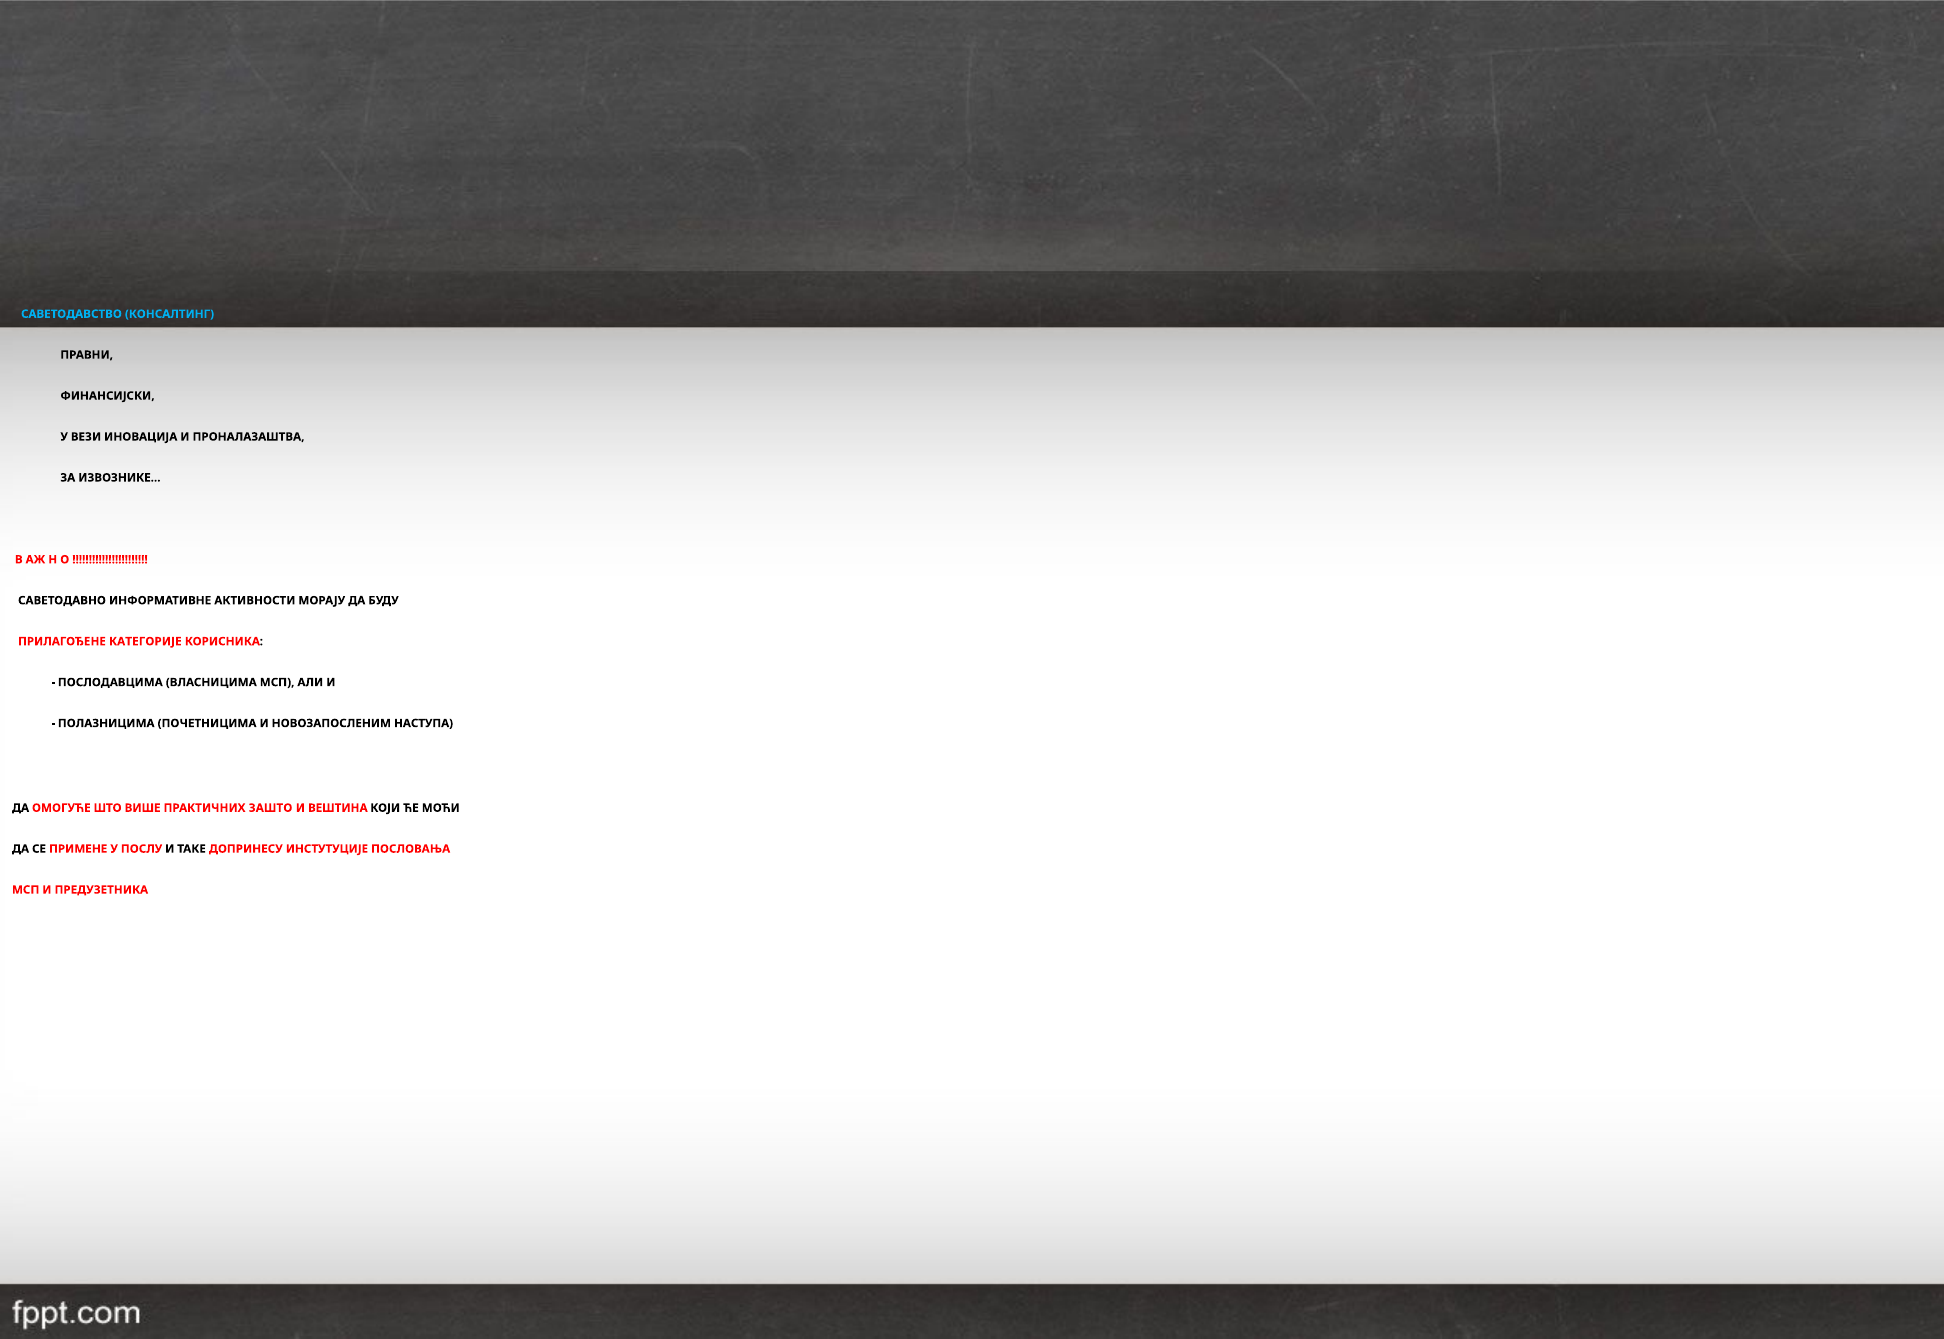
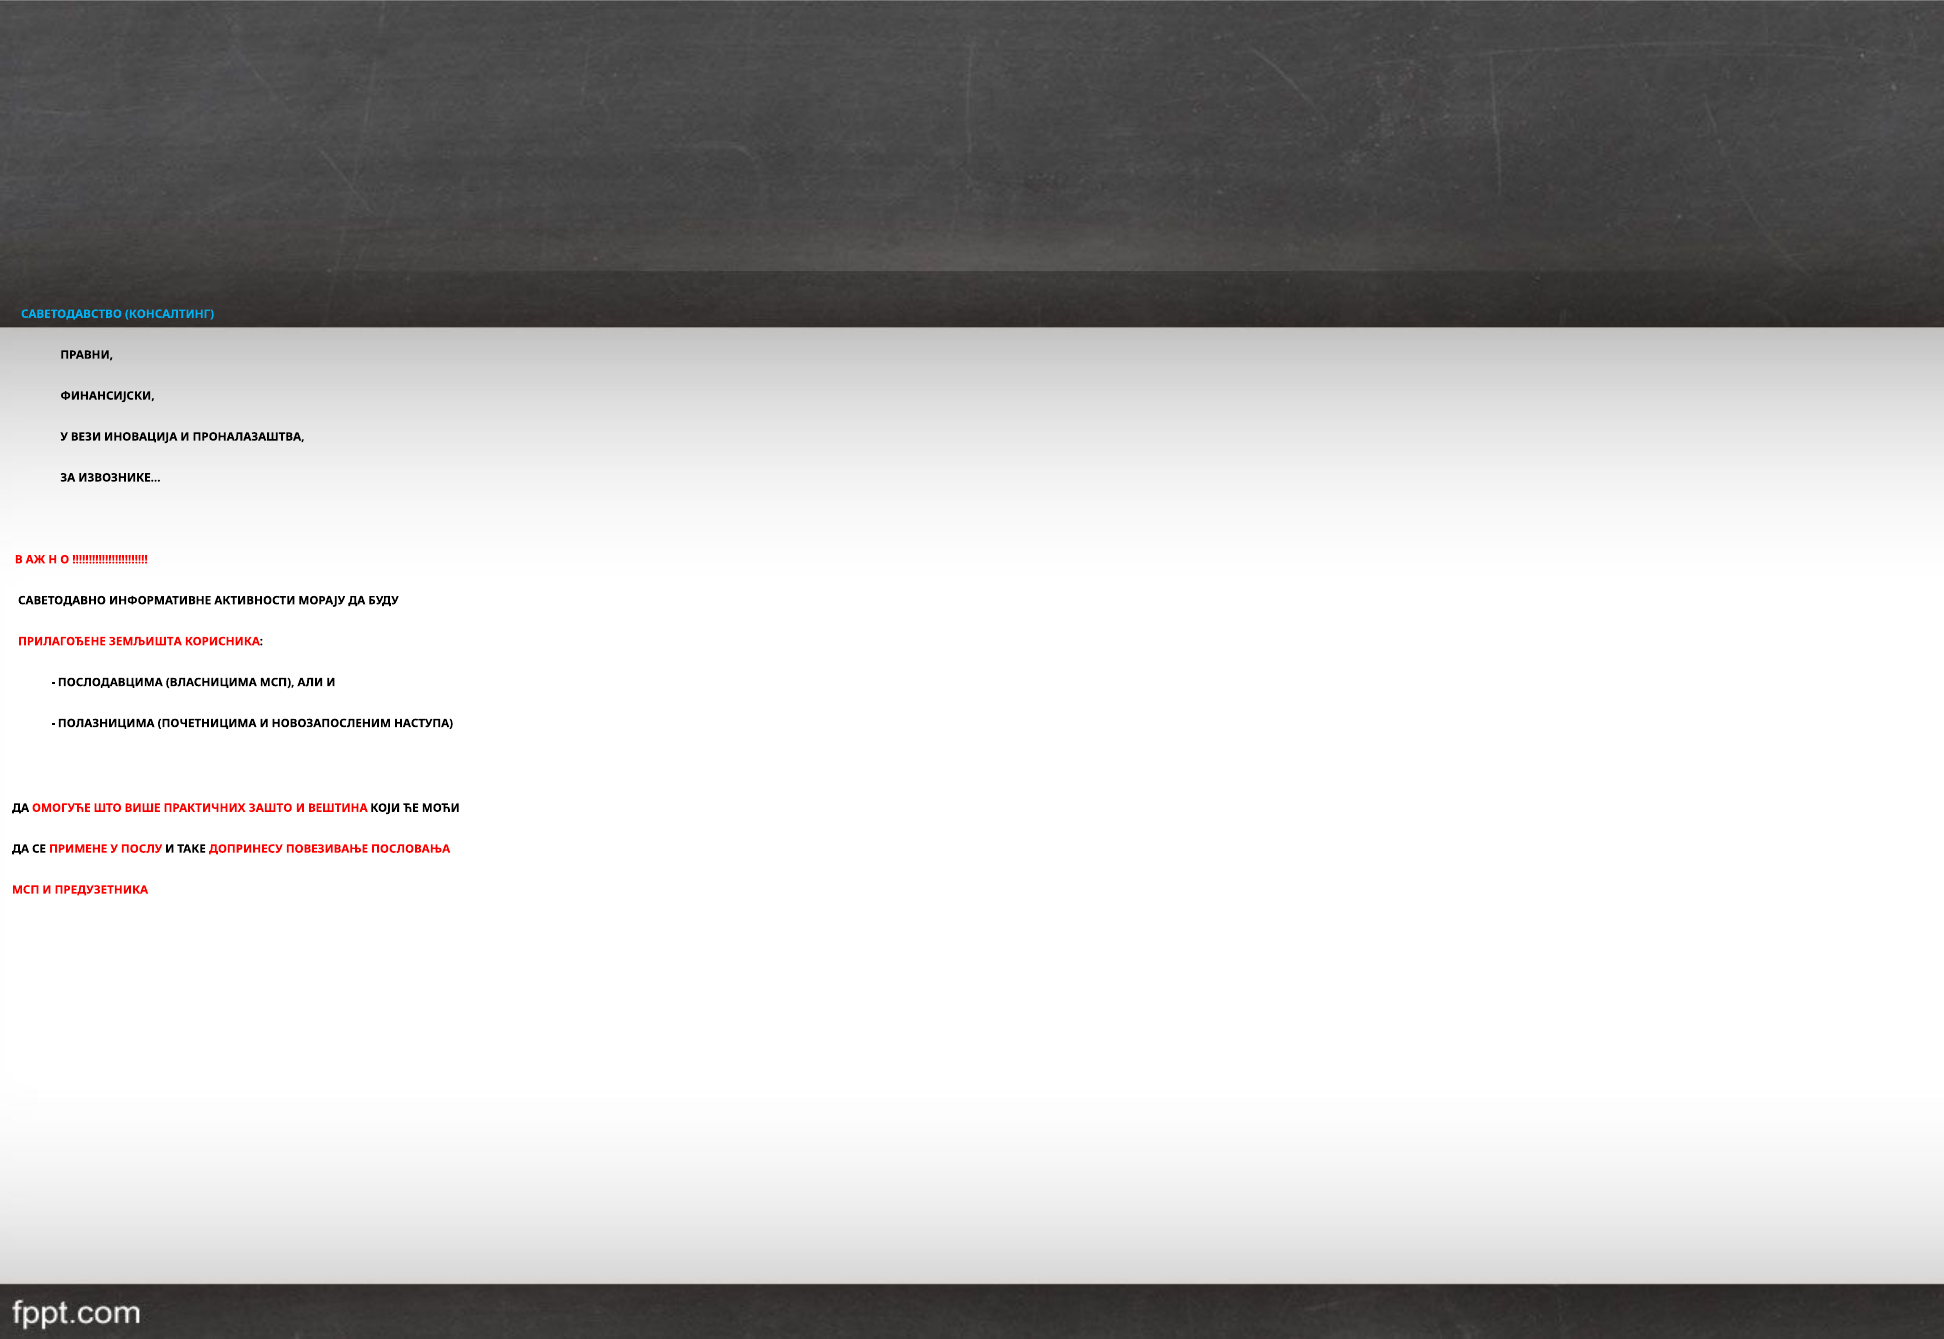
КАТЕГОРИЈЕ: КАТЕГОРИЈЕ -> ЗЕМЉИШТА (145, 642)
ИНСТУТУЦИЈЕ: ИНСТУТУЦИЈЕ -> ПОВЕЗИВАЊЕ (327, 849)
